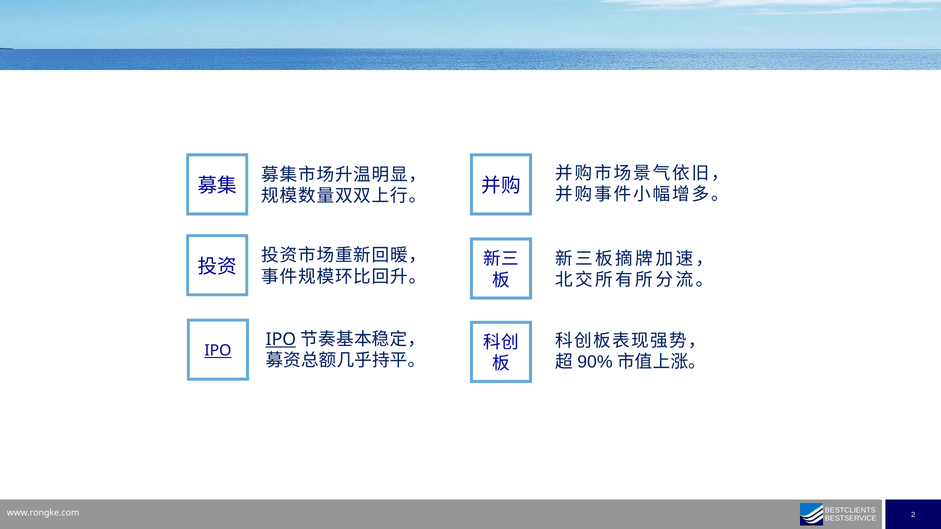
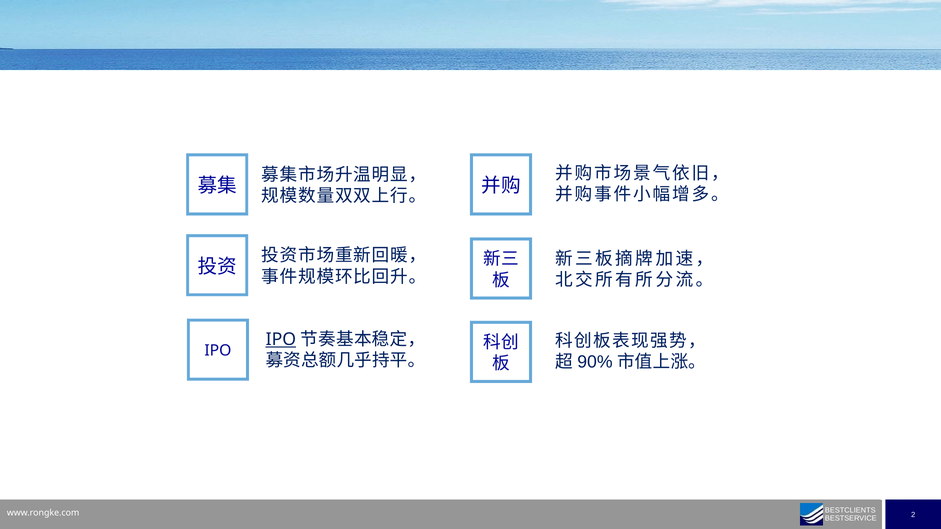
IPO underline: present -> none (218, 351)
